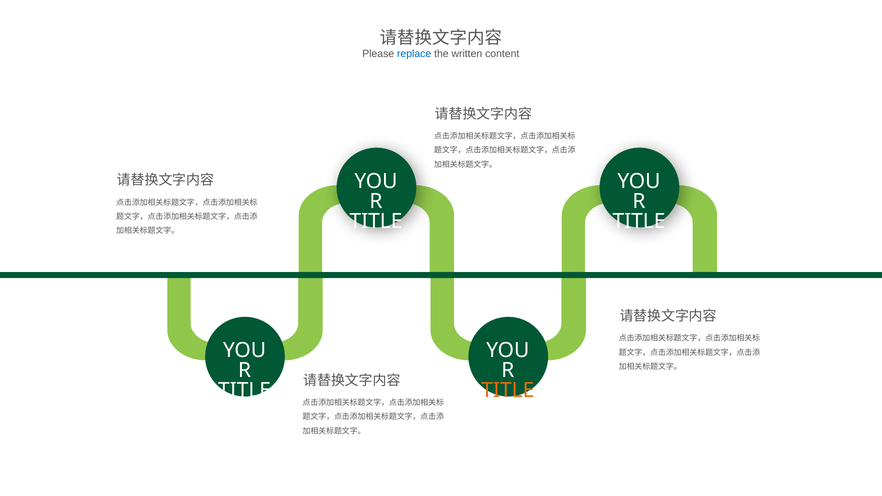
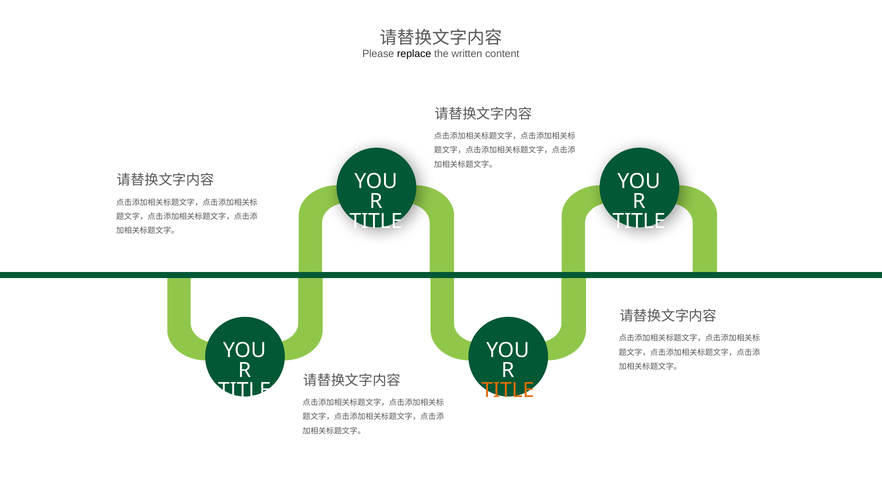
replace colour: blue -> black (414, 54)
